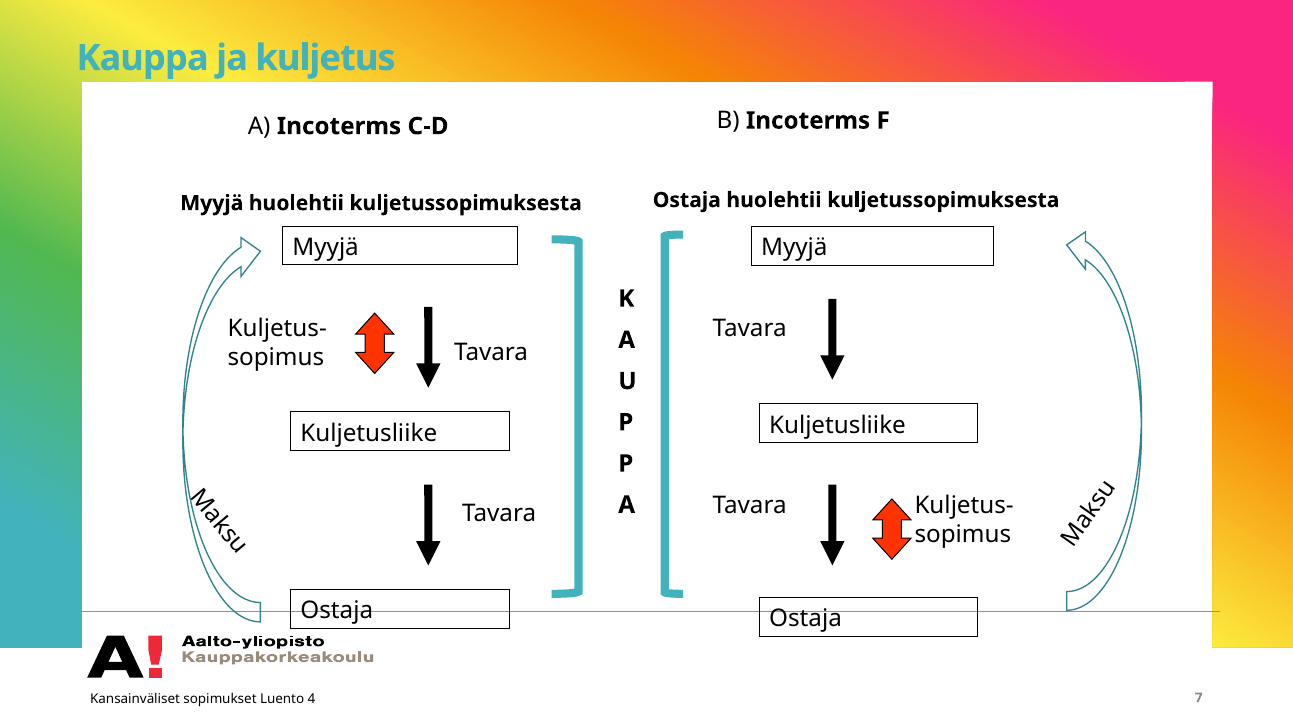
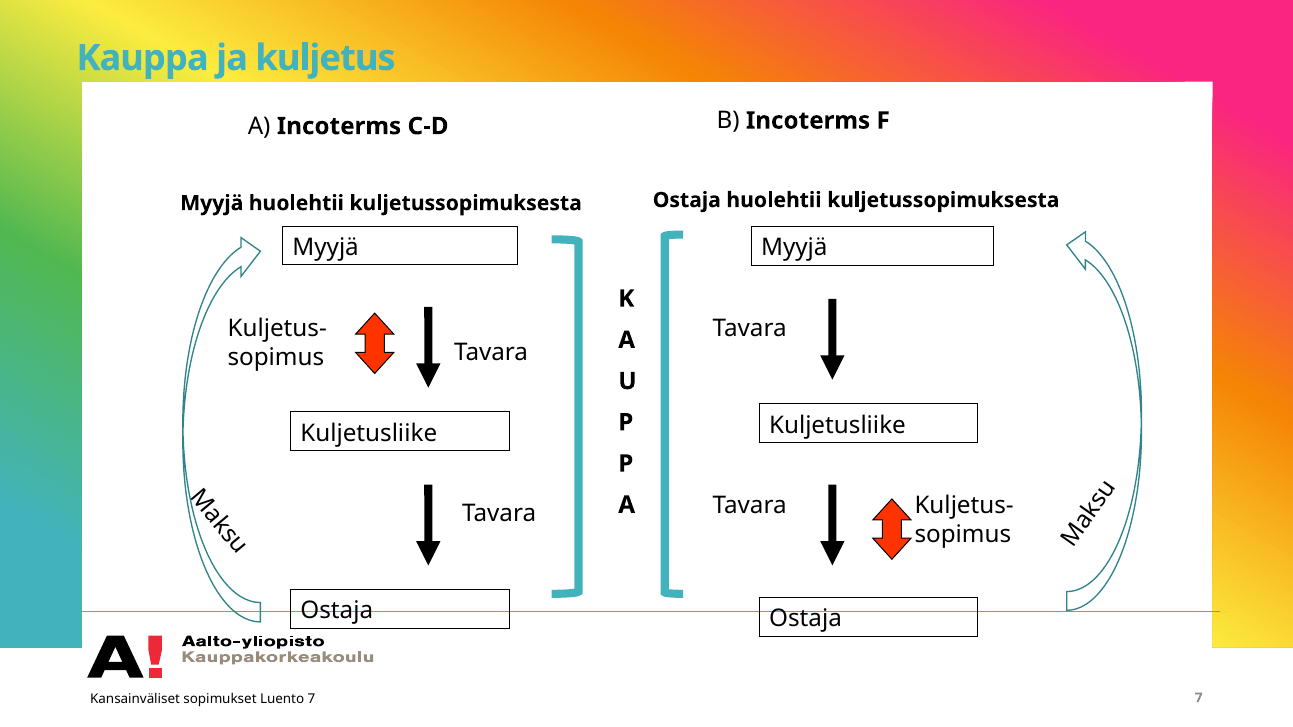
Luento 4: 4 -> 7 (312, 699)
